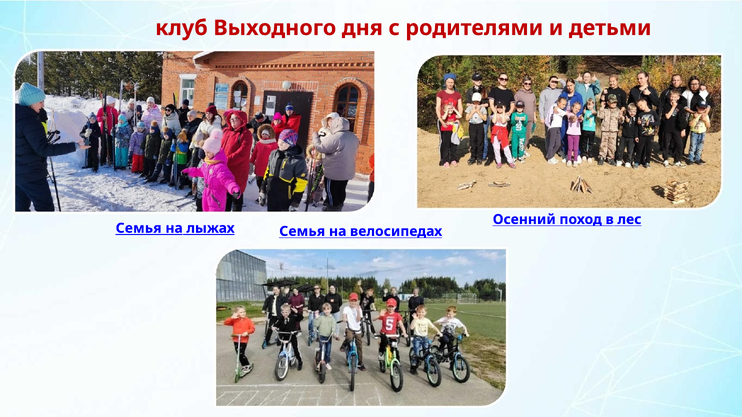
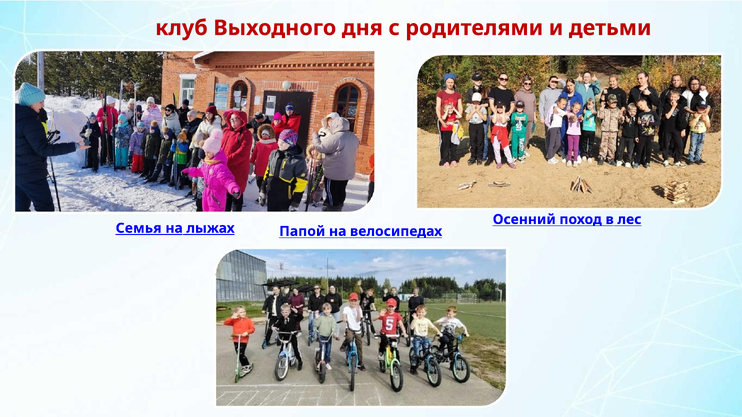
лыжах Семья: Семья -> Папой (302, 232)
